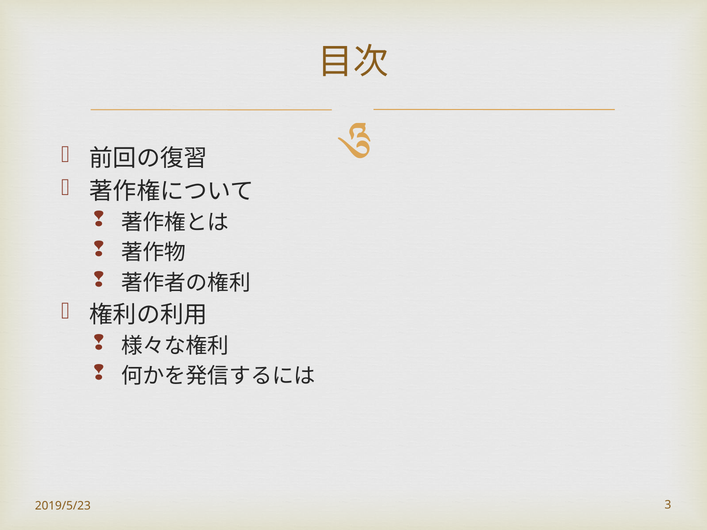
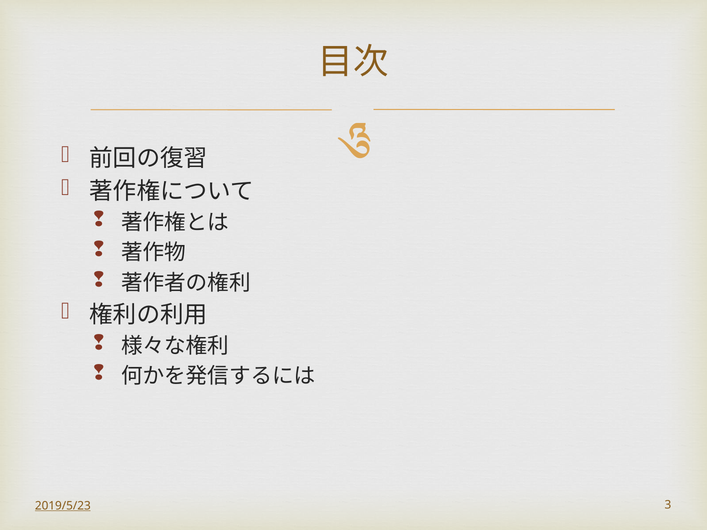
2019/5/23 underline: none -> present (63, 506)
